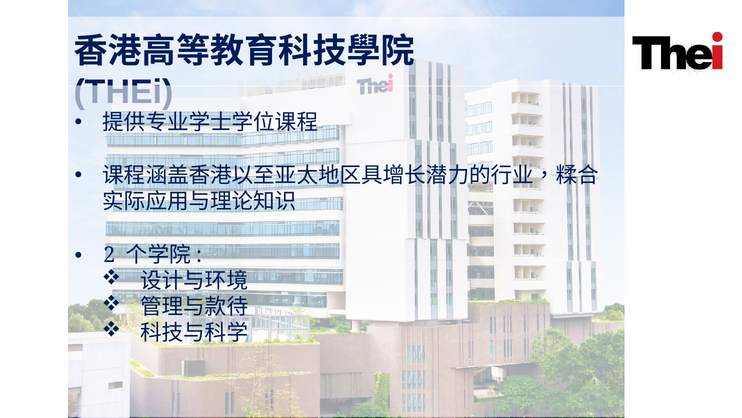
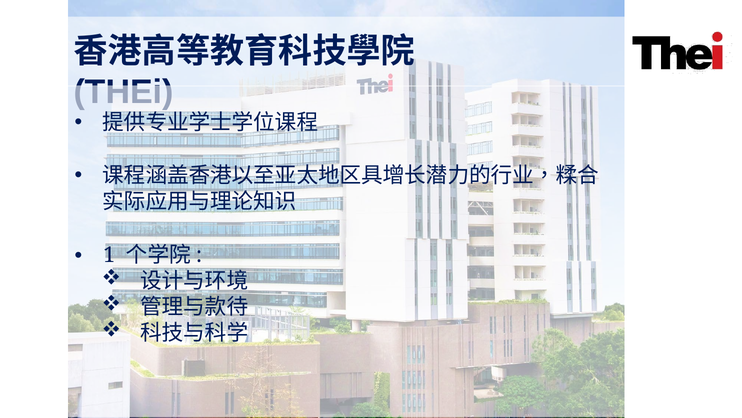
2: 2 -> 1 (109, 255)
